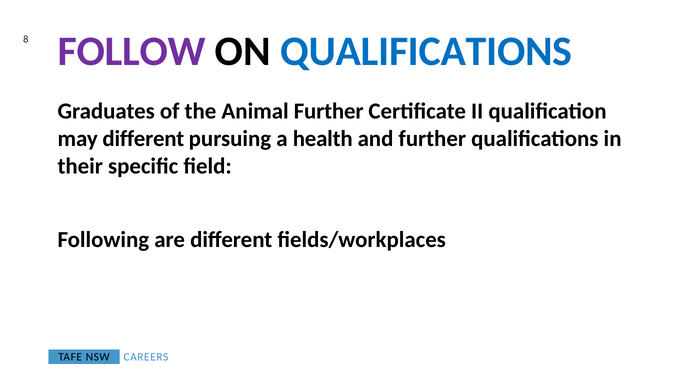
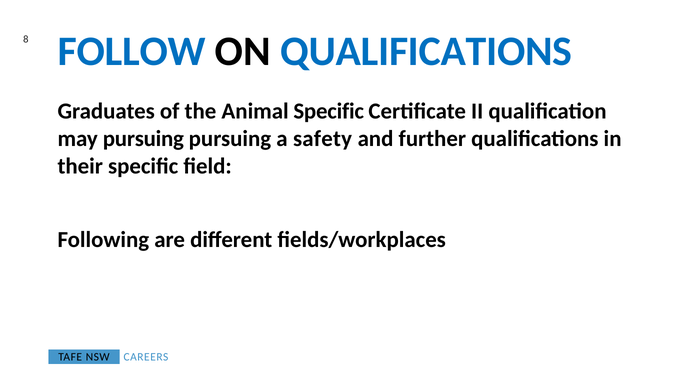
FOLLOW colour: purple -> blue (132, 52)
Animal Further: Further -> Specific (329, 111)
may different: different -> pursuing (143, 139)
health: health -> safety (322, 139)
